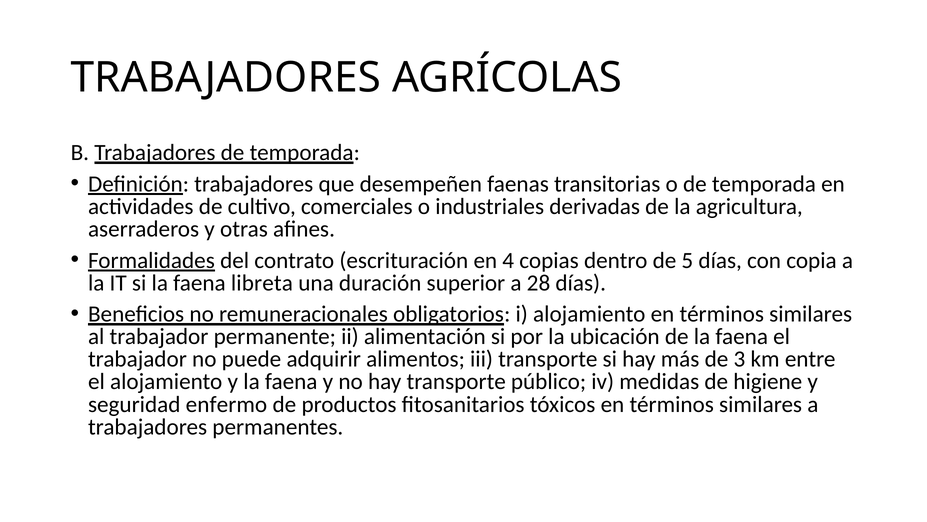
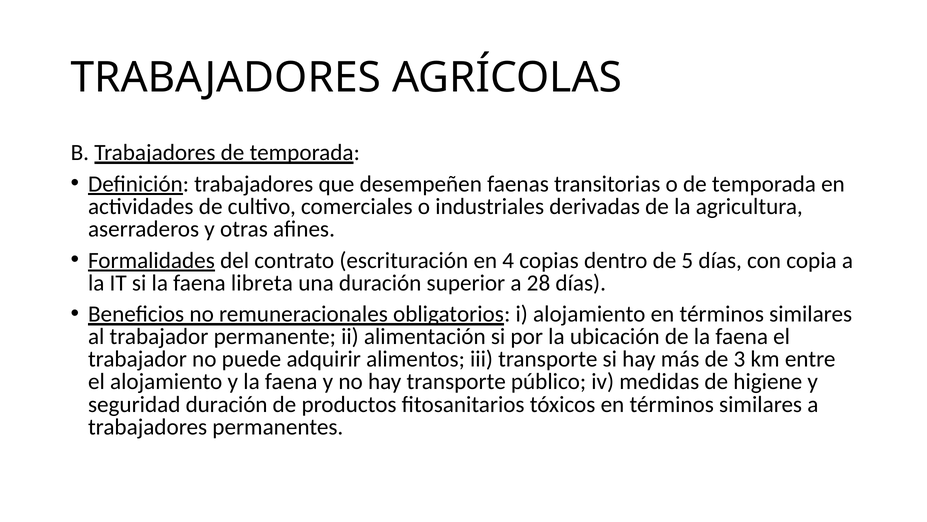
seguridad enfermo: enfermo -> duración (227, 404)
